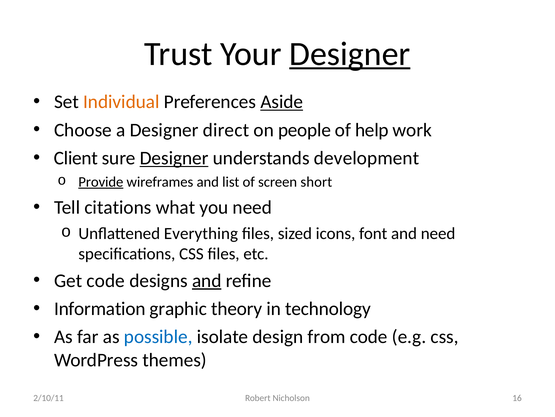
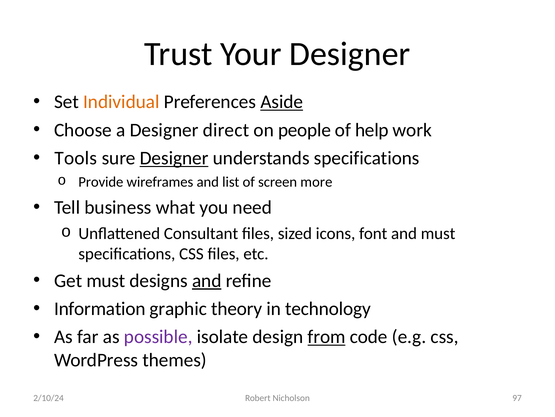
Designer underline: present -> none (350, 54)
Client: Client -> Tools (76, 158)
understands development: development -> specifications (367, 158)
Provide underline: present -> none (101, 182)
short: short -> more (316, 182)
citations: citations -> business (118, 207)
Everything: Everything -> Consultant (201, 233)
and need: need -> must (438, 233)
Get code: code -> must (106, 280)
possible colour: blue -> purple (158, 336)
from underline: none -> present (327, 336)
16: 16 -> 97 (517, 397)
2/10/11: 2/10/11 -> 2/10/24 (49, 398)
